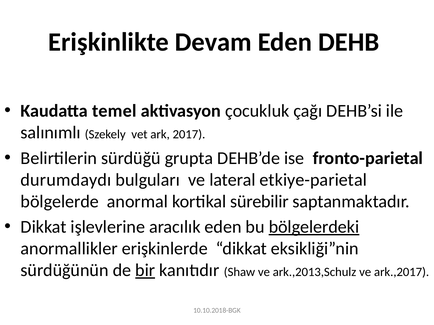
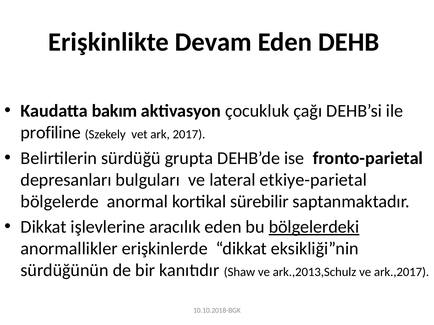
temel: temel -> bakım (115, 111)
salınımlı: salınımlı -> profiline (51, 133)
durumdaydı: durumdaydı -> depresanları (66, 180)
bir underline: present -> none (145, 271)
